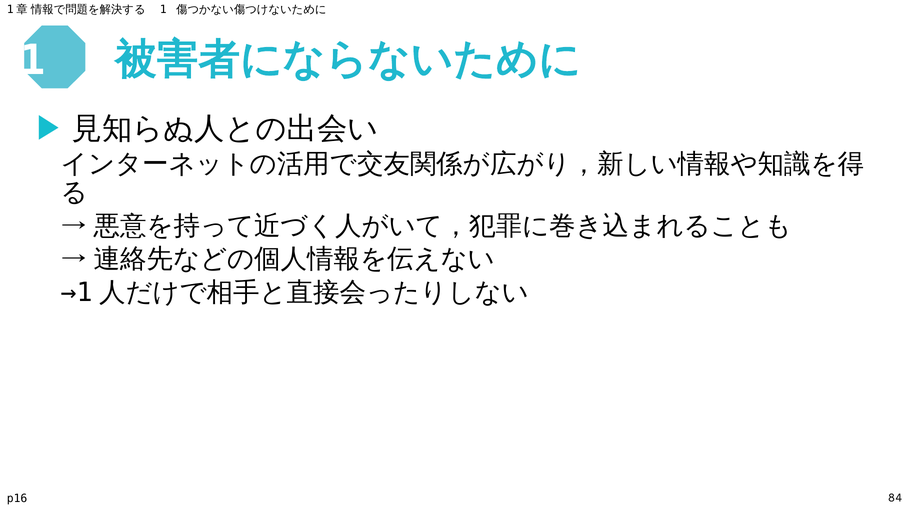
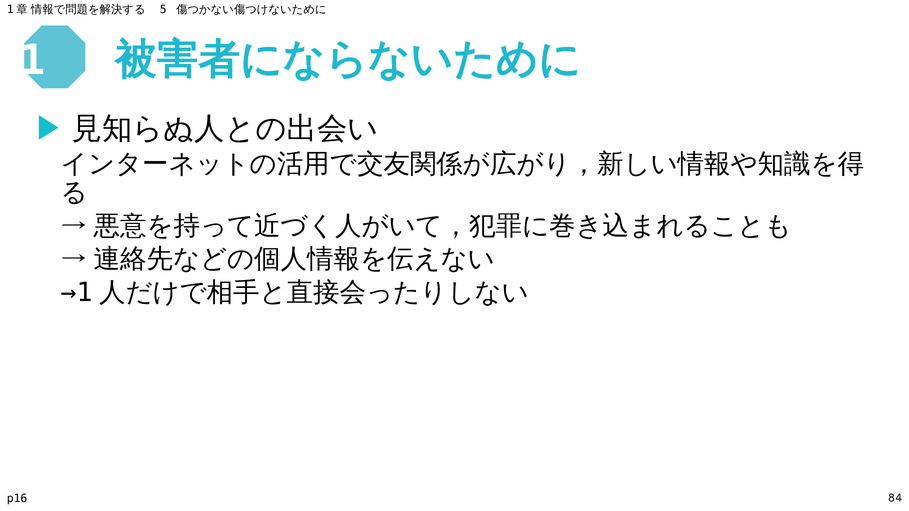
1: 1 -> 5 (163, 9)
